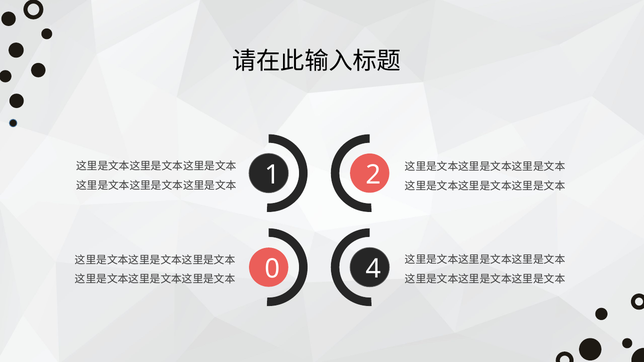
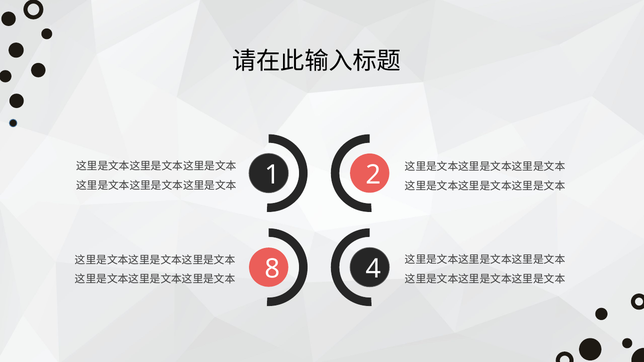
0: 0 -> 8 (272, 269)
